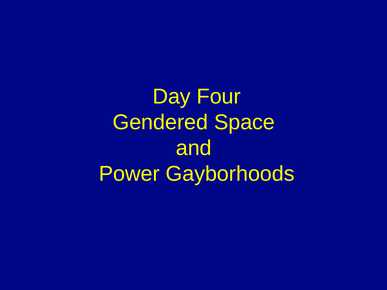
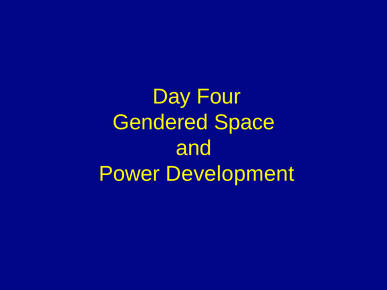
Gayborhoods: Gayborhoods -> Development (230, 174)
